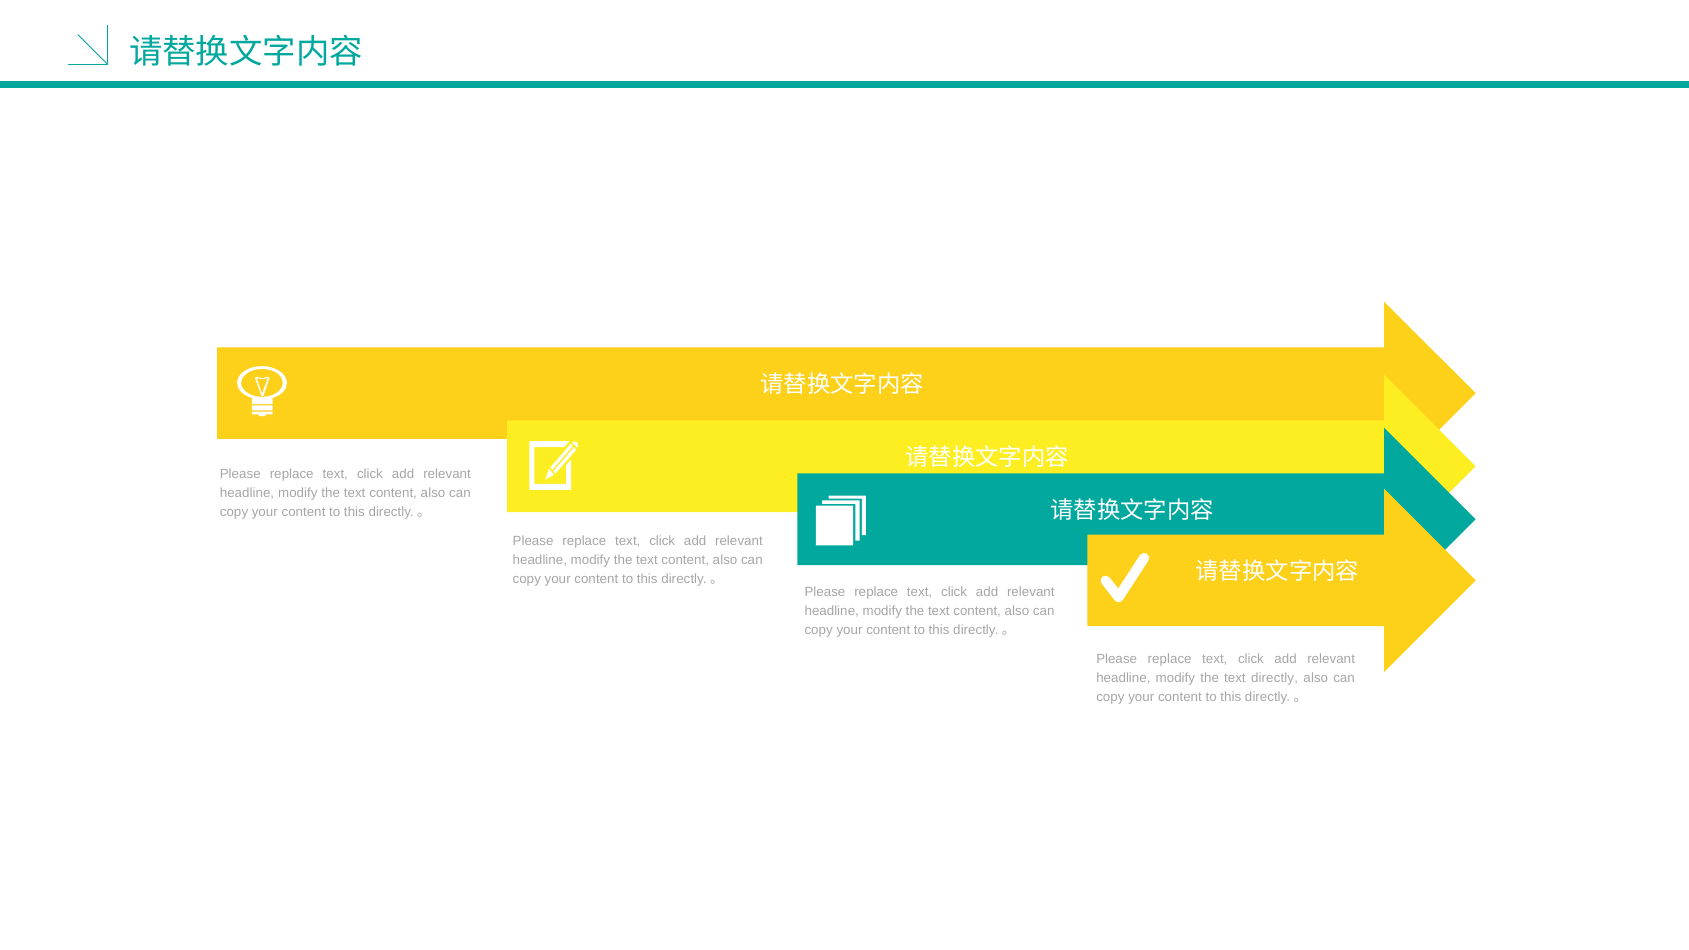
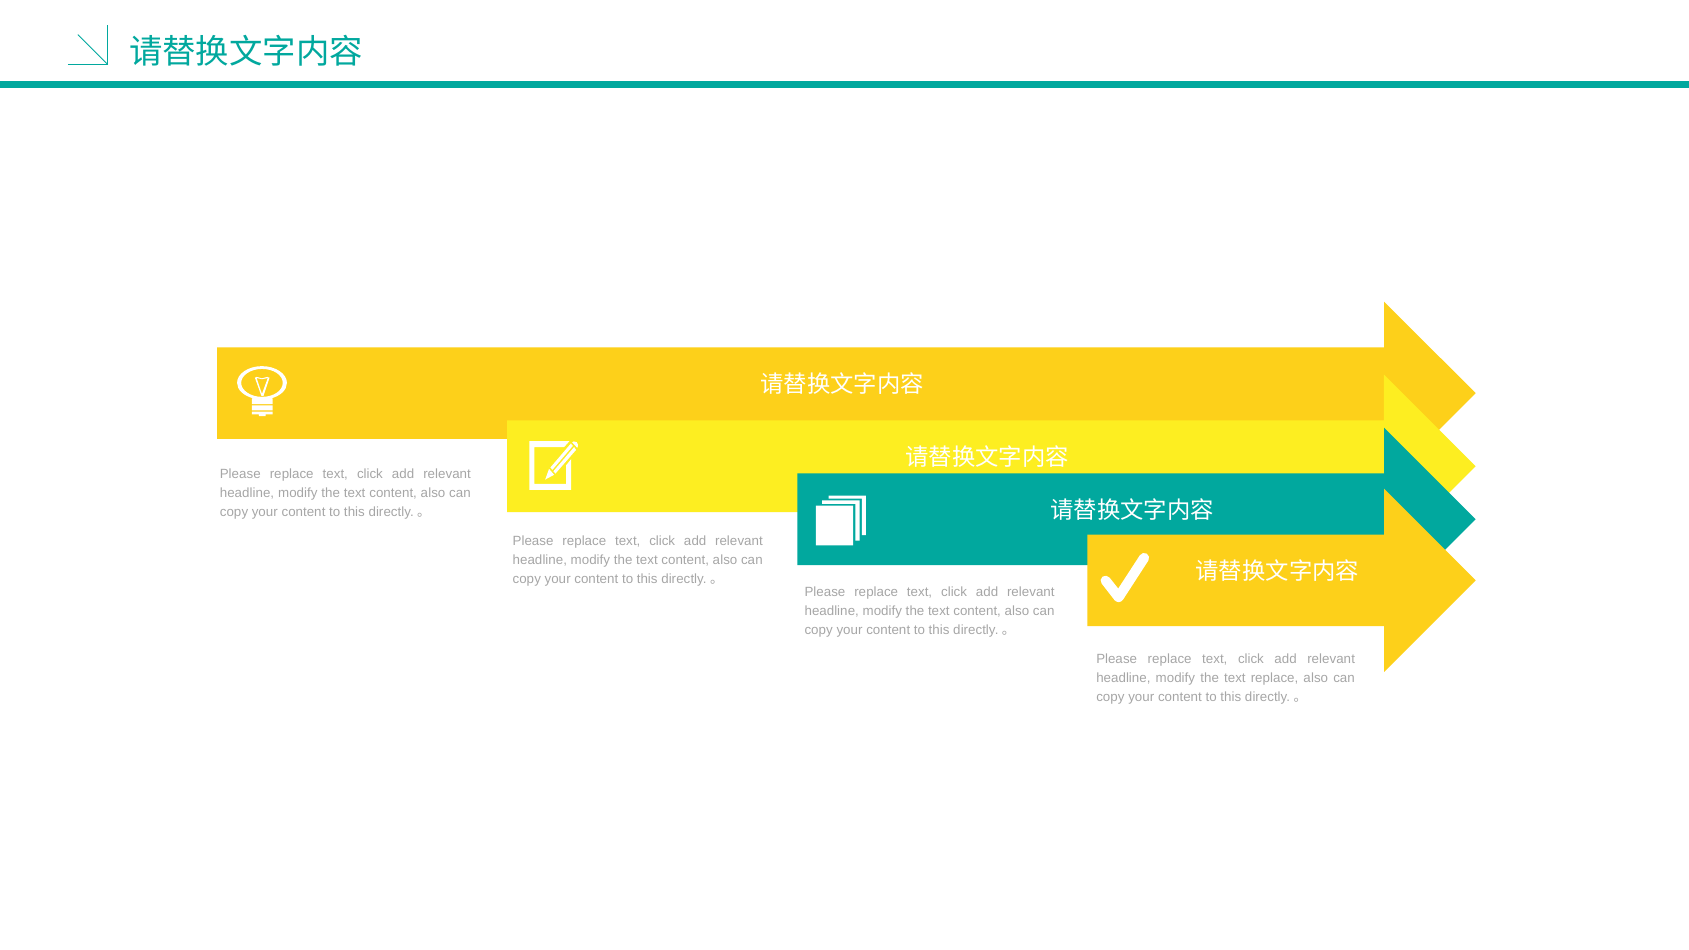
text directly: directly -> replace (1275, 678)
